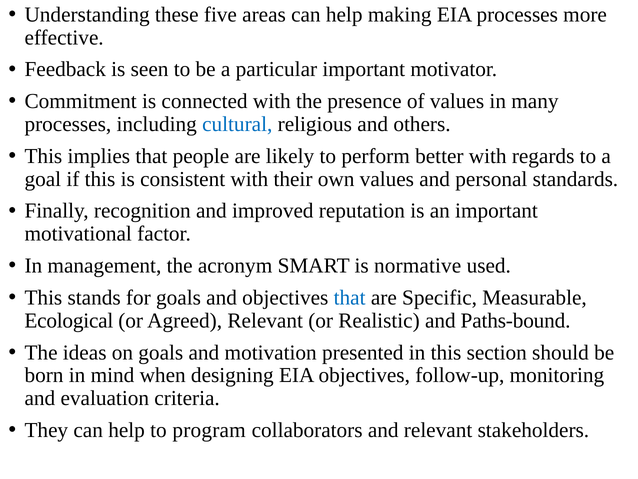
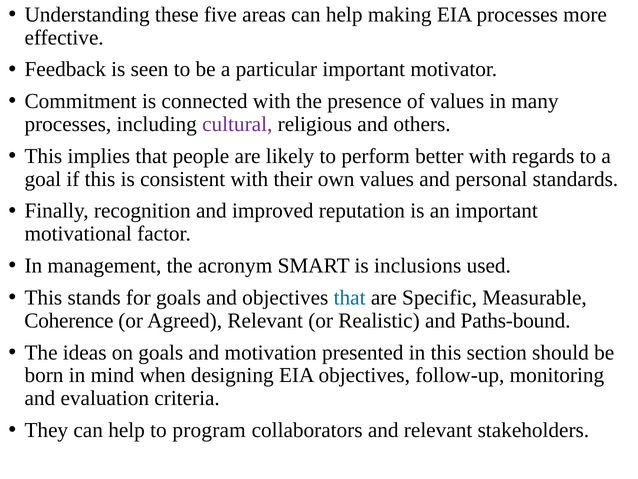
cultural colour: blue -> purple (237, 124)
normative: normative -> inclusions (418, 266)
Ecological: Ecological -> Coherence (69, 320)
